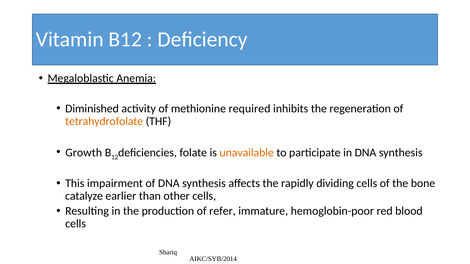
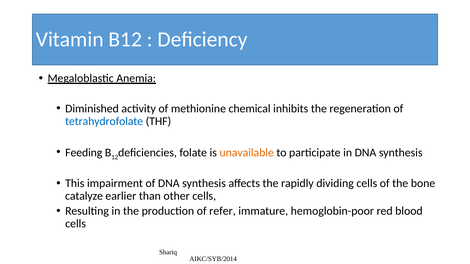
required: required -> chemical (250, 109)
tetrahydrofolate colour: orange -> blue (104, 121)
Growth: Growth -> Feeding (84, 153)
